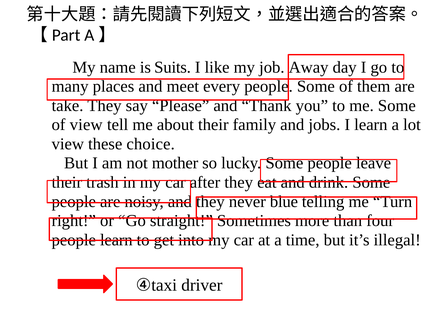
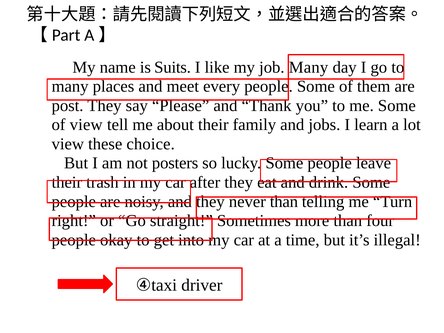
job Away: Away -> Many (308, 67)
take: take -> post (68, 106)
mother: mother -> posters (175, 163)
never blue: blue -> than (284, 202)
people learn: learn -> okay (116, 240)
